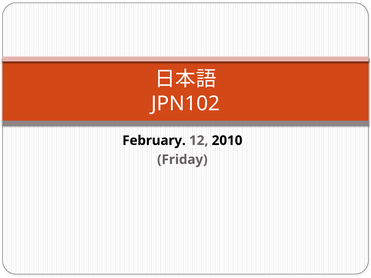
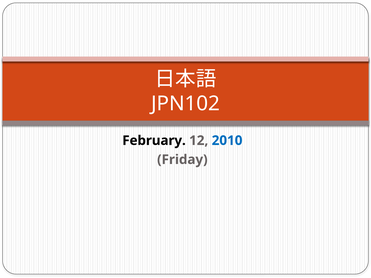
2010 colour: black -> blue (227, 141)
